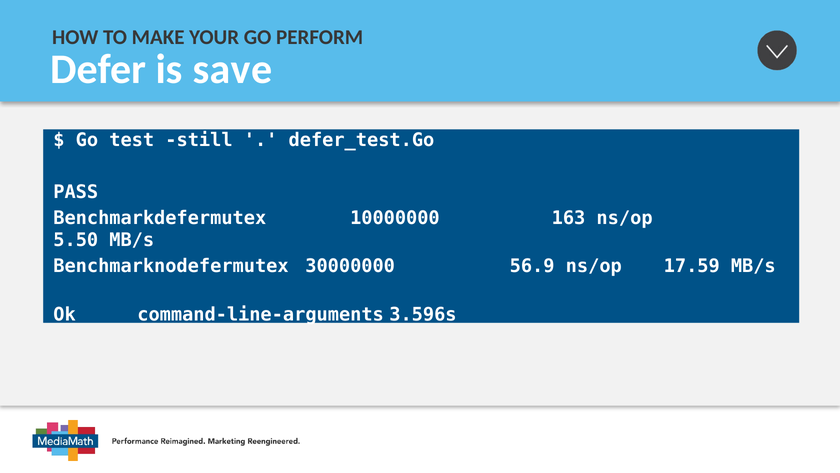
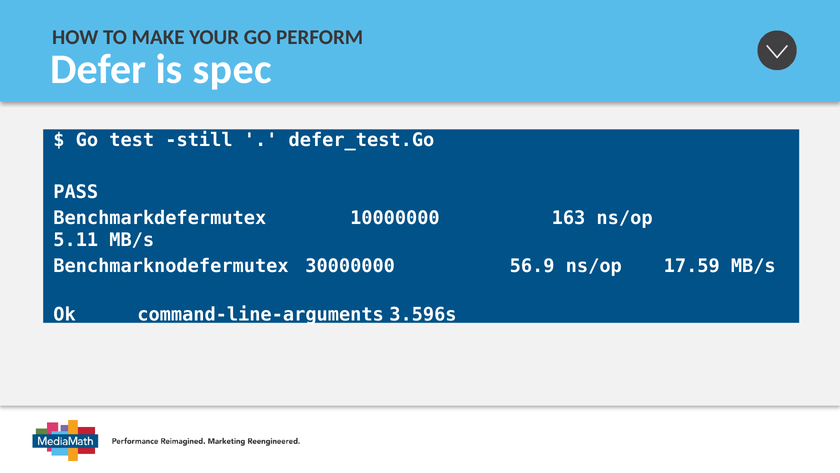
save: save -> spec (232, 69)
5.50: 5.50 -> 5.11 (76, 240)
